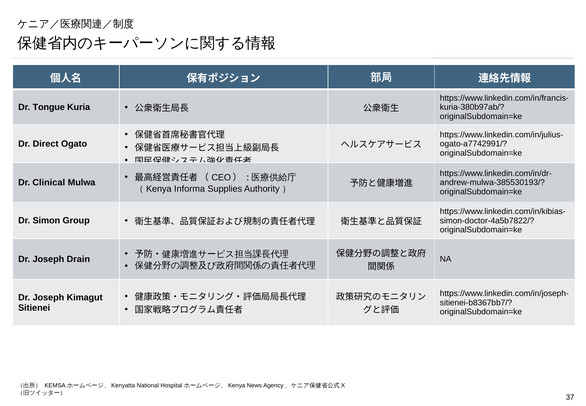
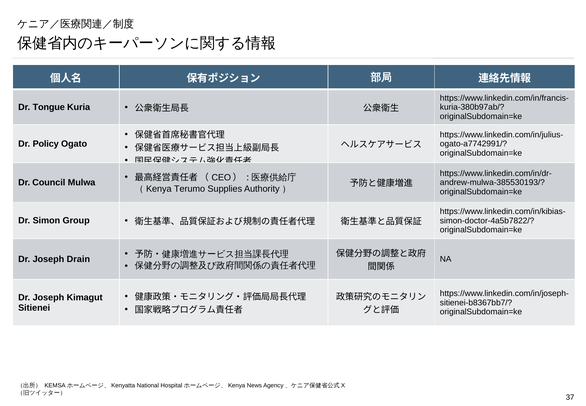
Direct: Direct -> Policy (46, 144)
Clinical: Clinical -> Council (49, 182)
Informa: Informa -> Terumo (190, 189)
